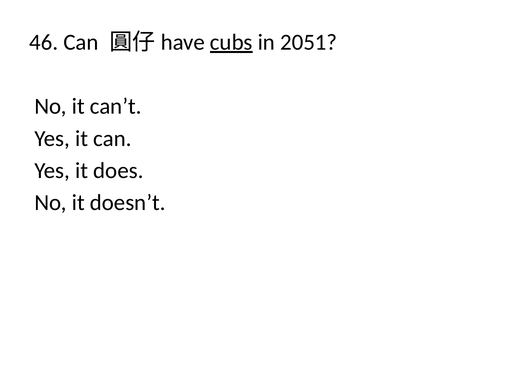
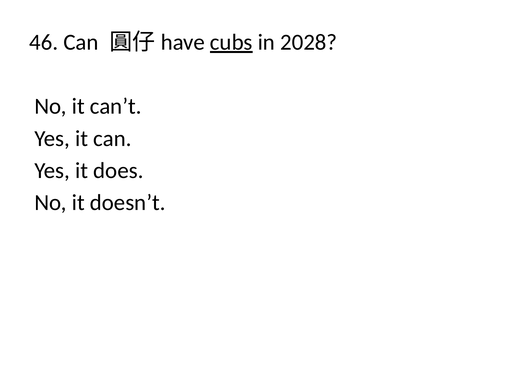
2051: 2051 -> 2028 (309, 42)
